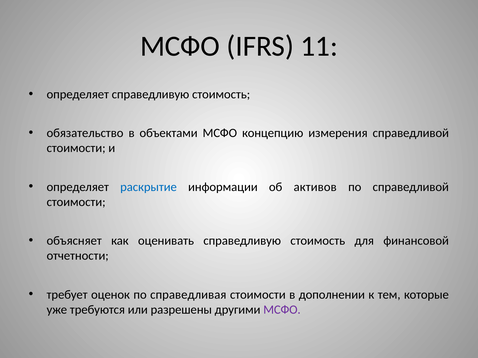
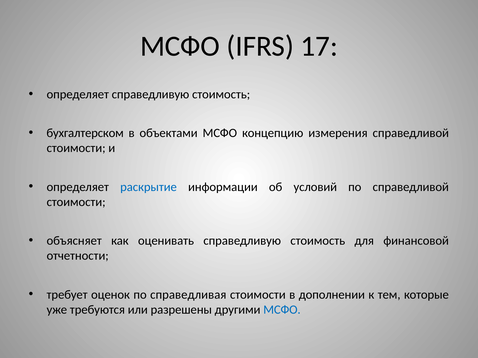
11: 11 -> 17 (319, 46)
обязательство: обязательство -> бухгалтерском (85, 133)
активов: активов -> условий (315, 187)
МСФО colour: purple -> blue (282, 310)
